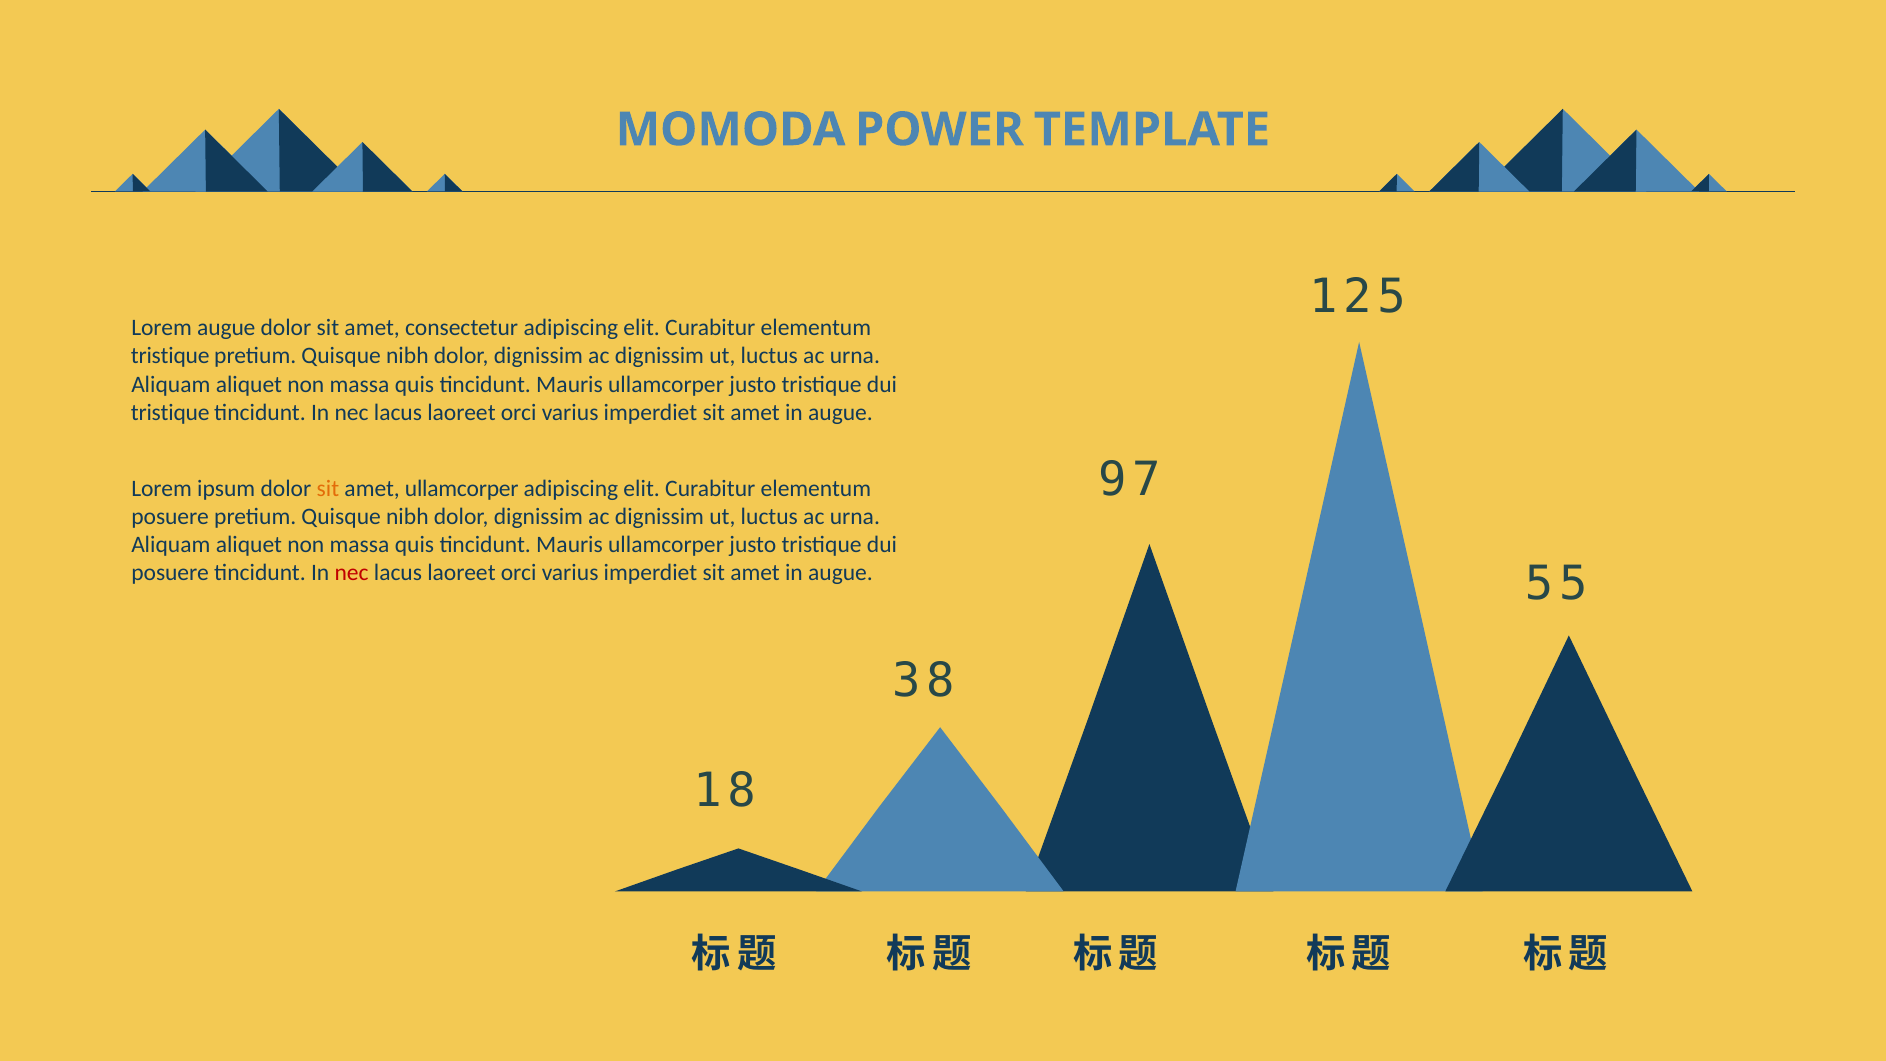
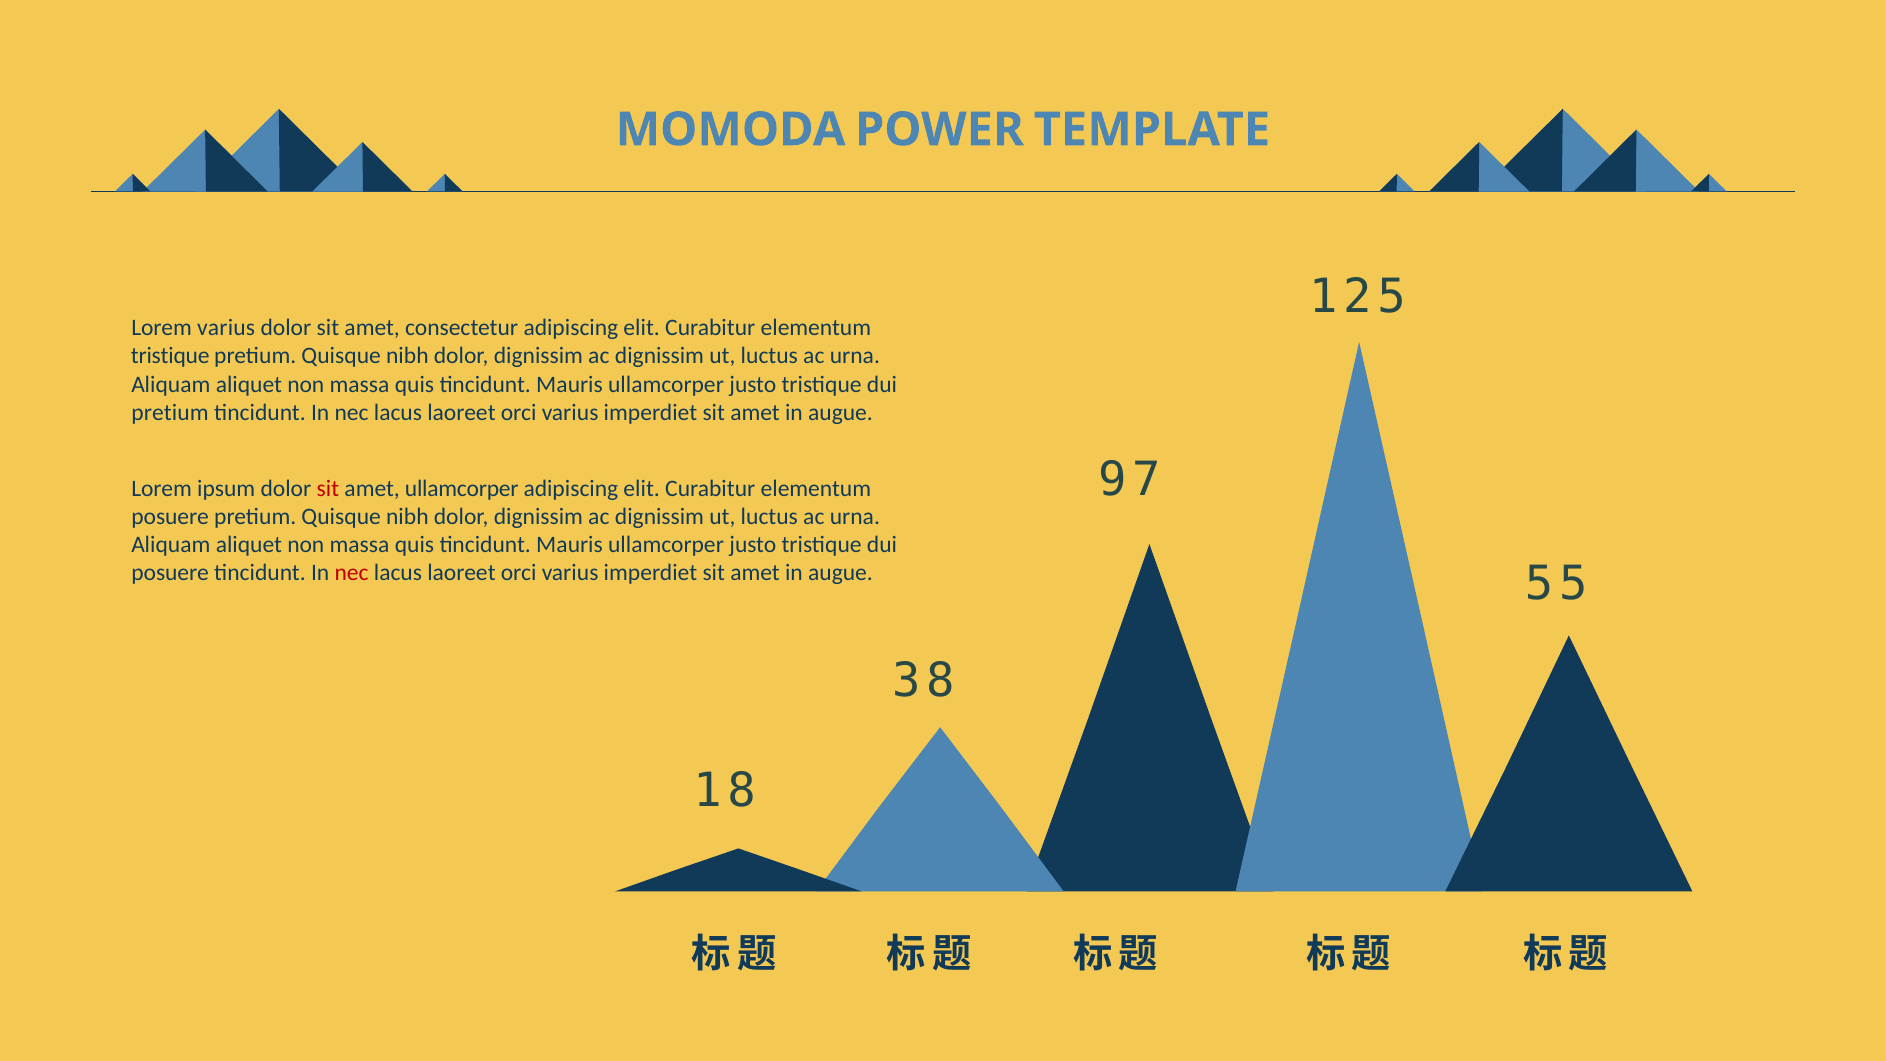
Lorem augue: augue -> varius (226, 328)
tristique: tristique -> pretium (170, 413)
sit colour: orange -> red (328, 488)
